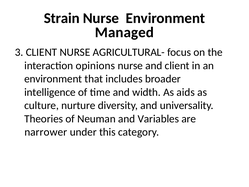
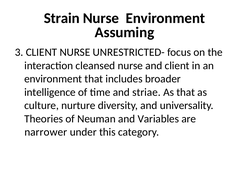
Managed: Managed -> Assuming (124, 32)
AGRICULTURAL-: AGRICULTURAL- -> UNRESTRICTED- (129, 52)
opinions: opinions -> cleansed (95, 66)
width: width -> striae (146, 92)
As aids: aids -> that (186, 92)
